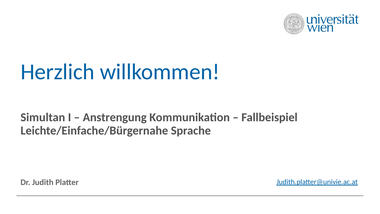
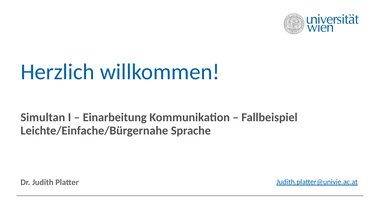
Anstrengung: Anstrengung -> Einarbeitung (115, 117)
